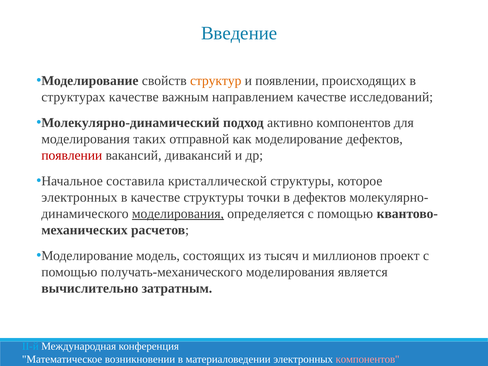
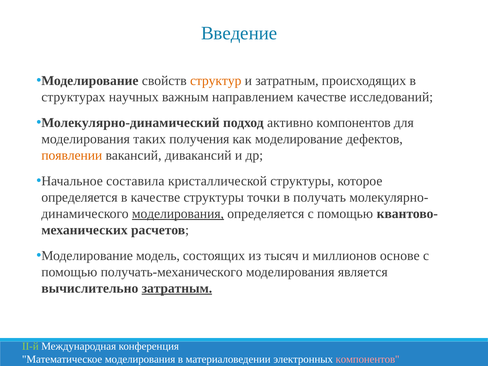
и появлении: появлении -> затратным (287, 81)
структурах качестве: качестве -> научных (134, 97)
отправной: отправной -> получения (199, 139)
появлении colour: red -> orange (72, 155)
электронных: электронных -> определяется (79, 197)
в дефектов: дефектов -> получать (320, 197)
проект: проект -> основе (400, 256)
затратным underline: none -> present (177, 288)
II-й colour: light blue -> light green (30, 346)
Математическое возникновении: возникновении -> моделирования (140, 359)
